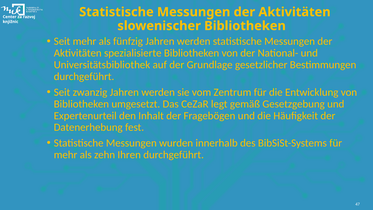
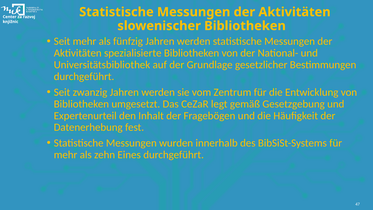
Ihren: Ihren -> Eines (129, 155)
